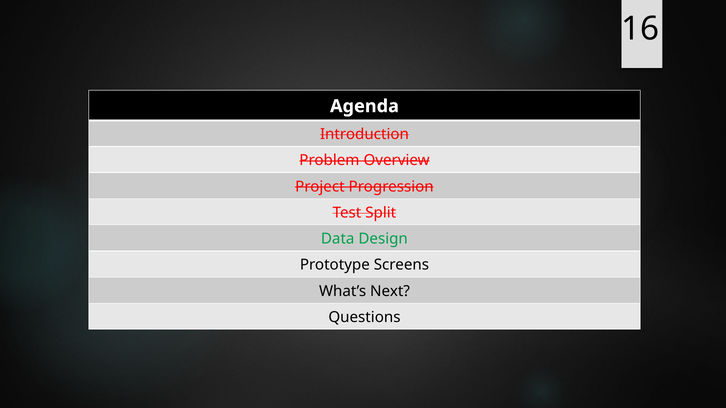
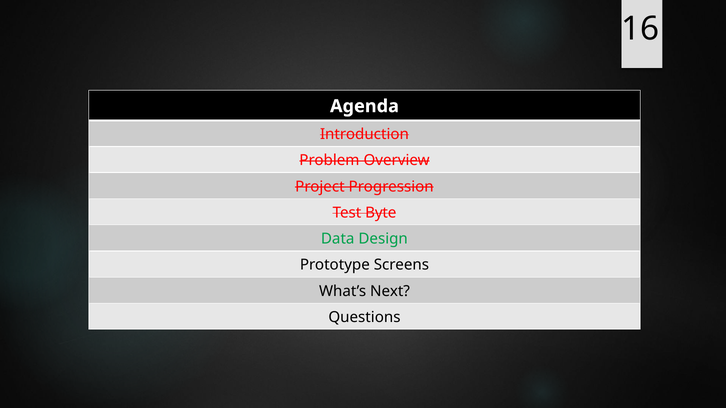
Split: Split -> Byte (381, 213)
